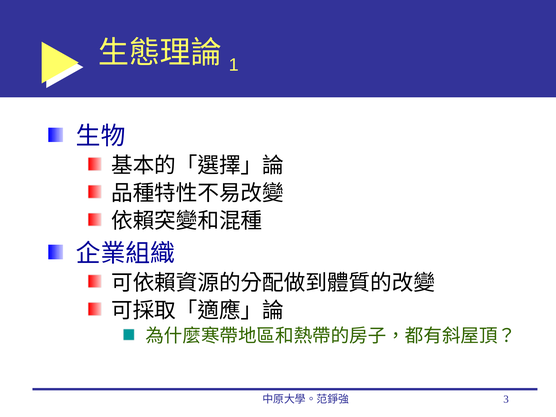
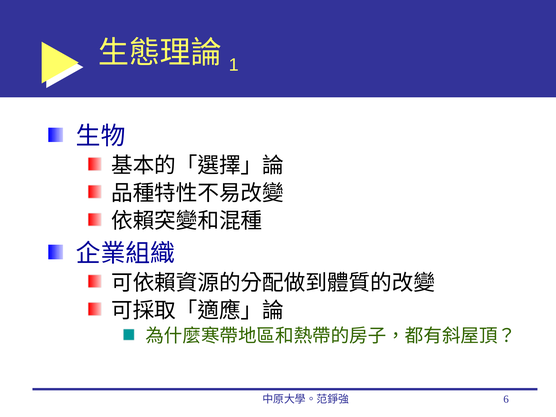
3: 3 -> 6 (506, 399)
